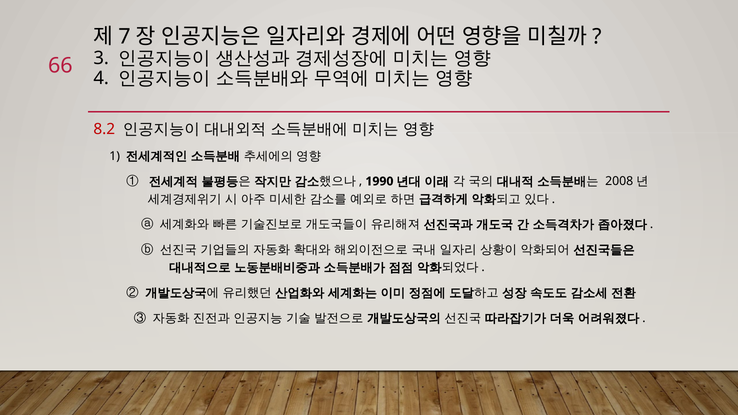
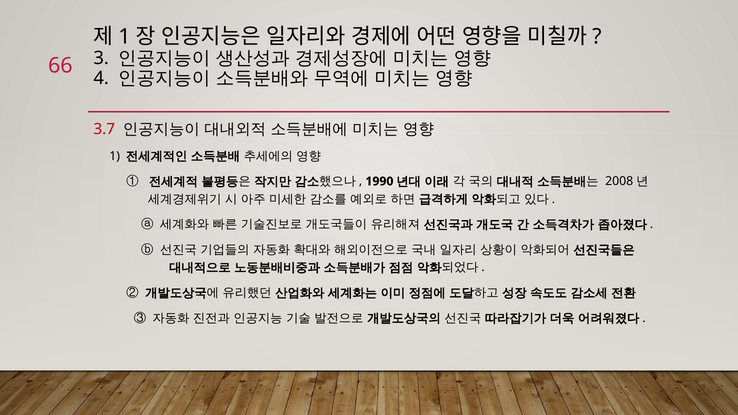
7: 7 -> 1 (124, 37)
8.2: 8.2 -> 3.7 (104, 129)
